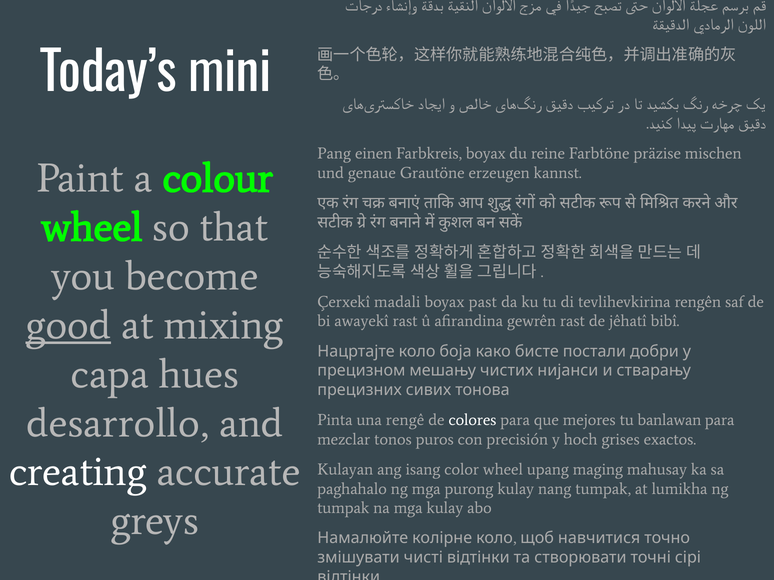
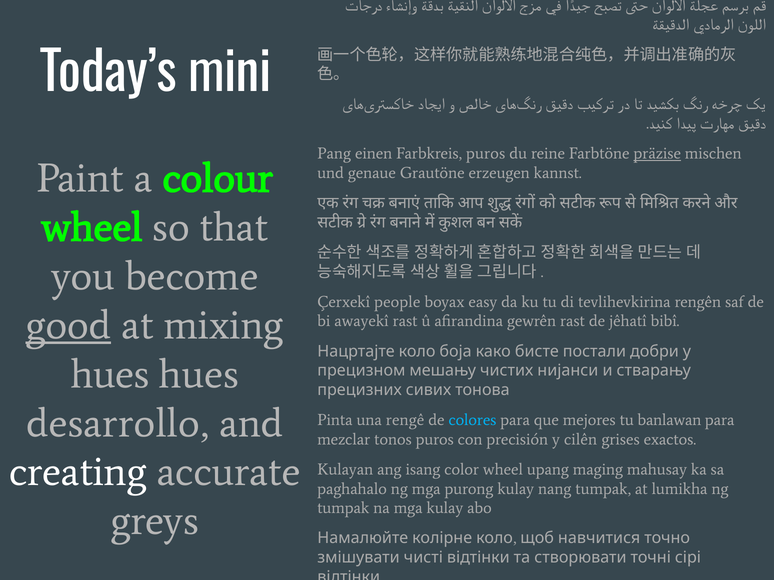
Farbkreis boyax: boyax -> puros (486, 154)
präzise underline: none -> present (657, 154)
madali: madali -> people (397, 302)
past: past -> easy (483, 302)
capa: capa -> hues (110, 374)
colores colour: white -> light blue (472, 420)
hoch: hoch -> cilên (581, 440)
